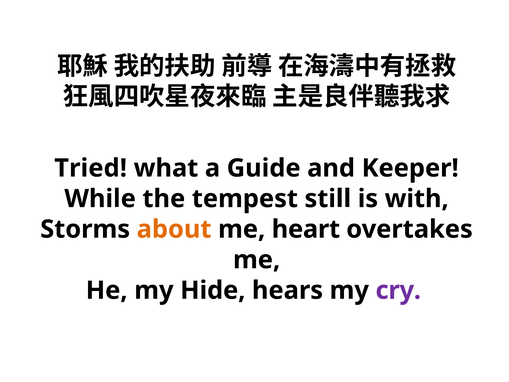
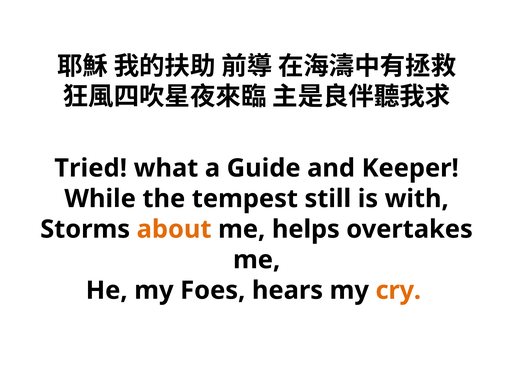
heart: heart -> helps (306, 229)
Hide: Hide -> Foes (213, 290)
cry colour: purple -> orange (398, 290)
